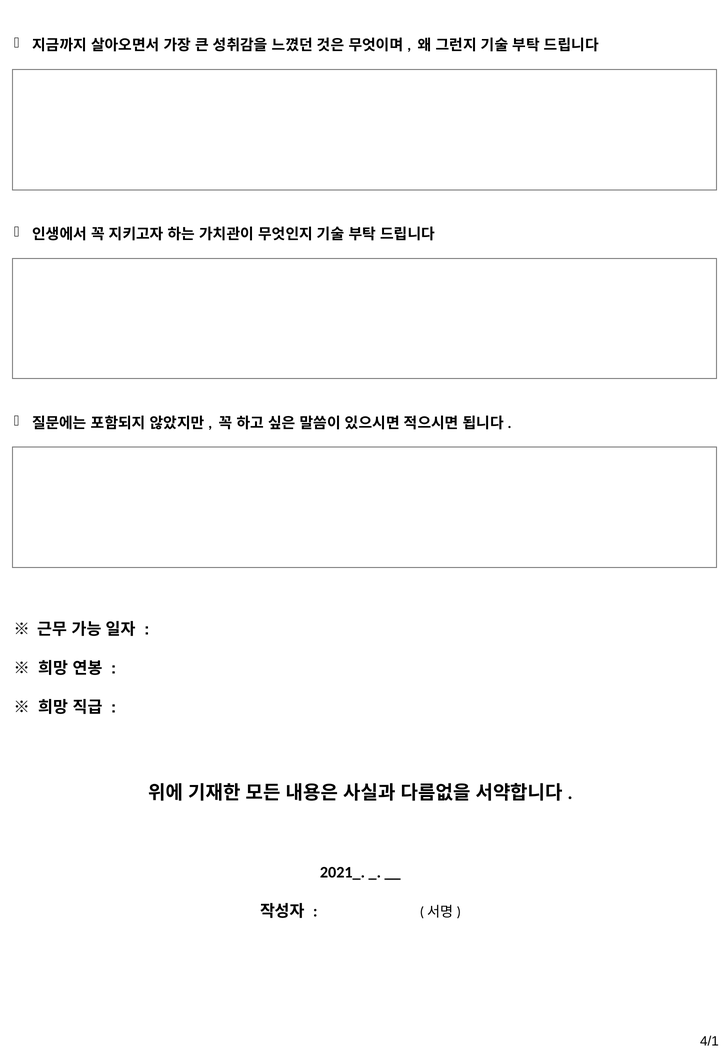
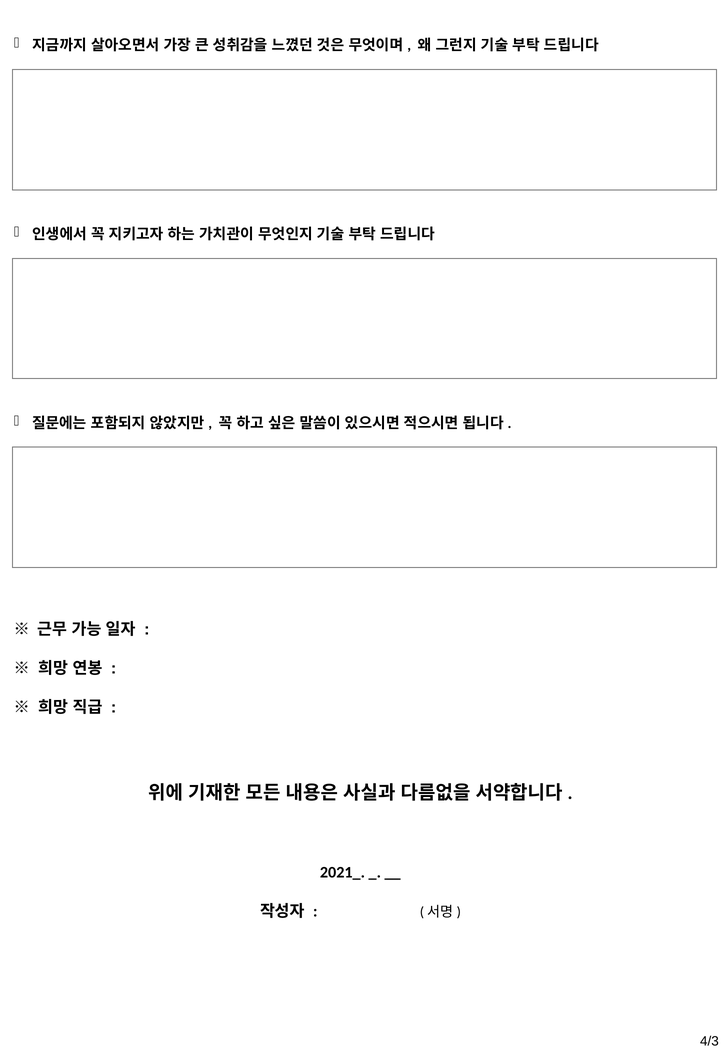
4/1: 4/1 -> 4/3 (709, 1041)
